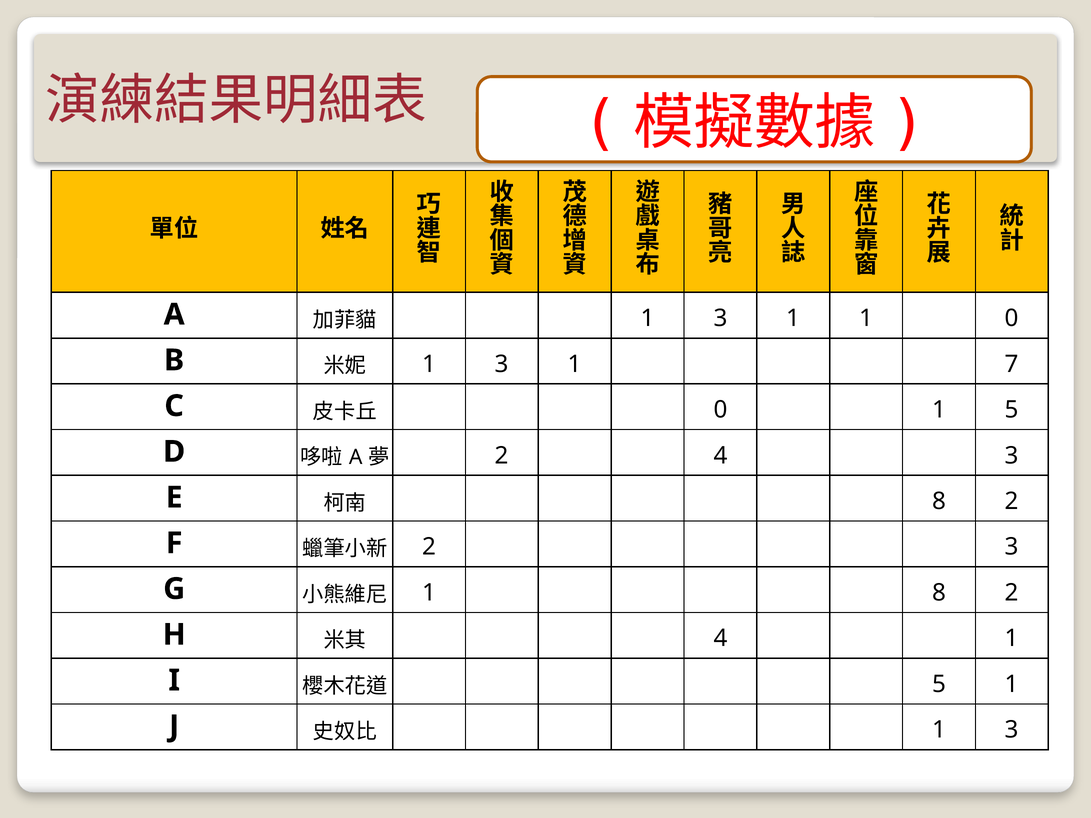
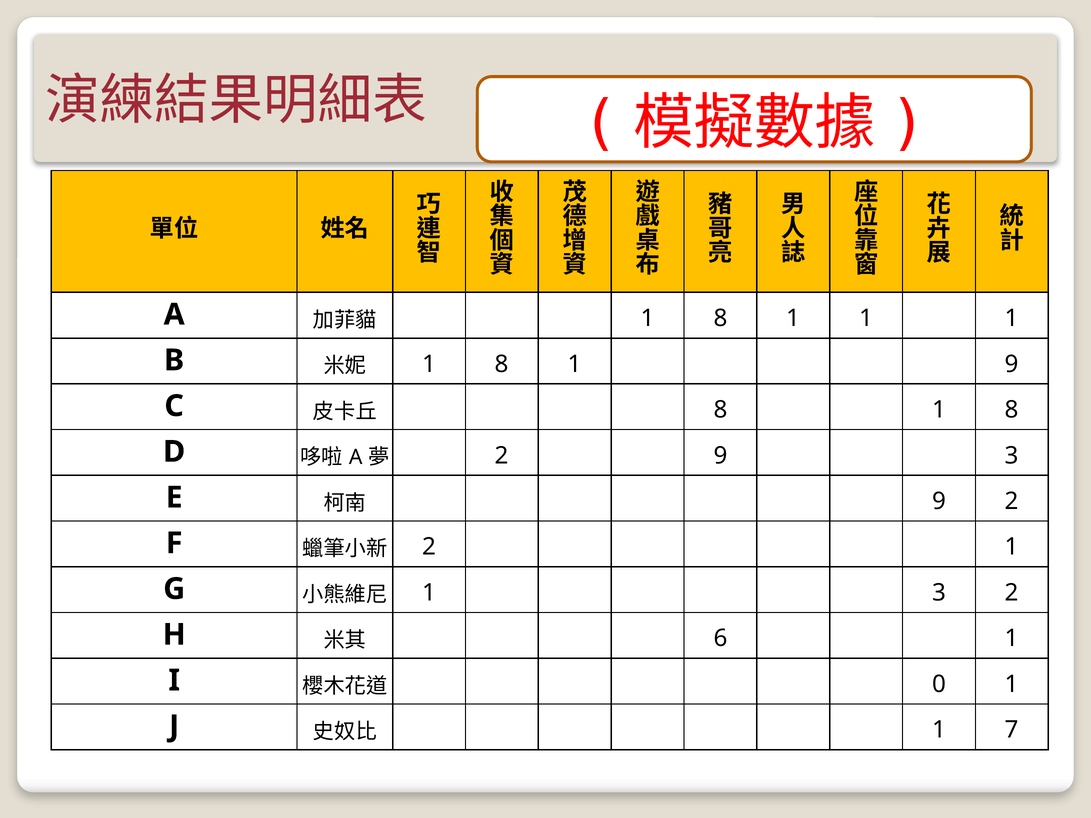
3: 3 -> 8 (720, 318)
1 1 0: 0 -> 1 (1012, 318)
3: 3 -> 8 (502, 364)
1 7: 7 -> 9 (1012, 364)
0: 0 -> 8 (720, 410)
5: 5 -> 8 (1012, 410)
2 4: 4 -> 9 (720, 456)
8: 8 -> 9 (939, 501)
2 3: 3 -> 1 (1012, 547)
1 8: 8 -> 3 (939, 593)
4: 4 -> 6 (720, 639)
5: 5 -> 0 (939, 684)
3: 3 -> 7 (1012, 730)
